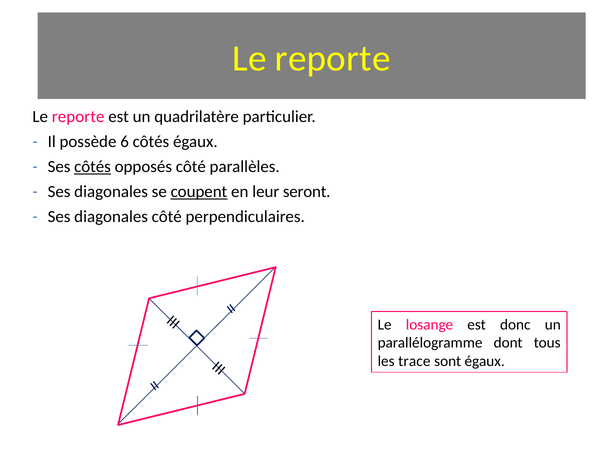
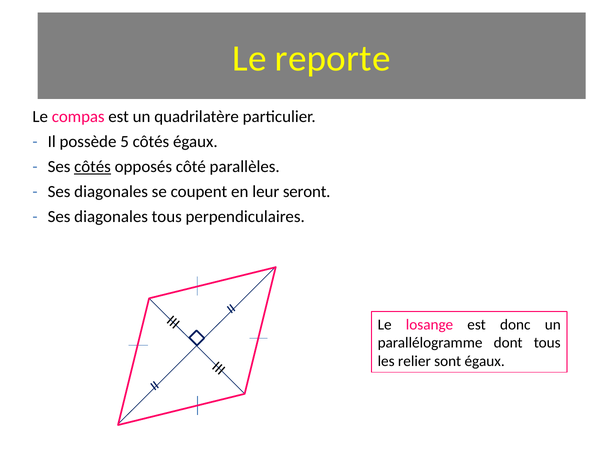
reporte: reporte -> compas (78, 116)
6: 6 -> 5 (125, 141)
coupent underline: present -> none (199, 192)
diagonales côté: côté -> tous (167, 217)
trace: trace -> relier (414, 361)
